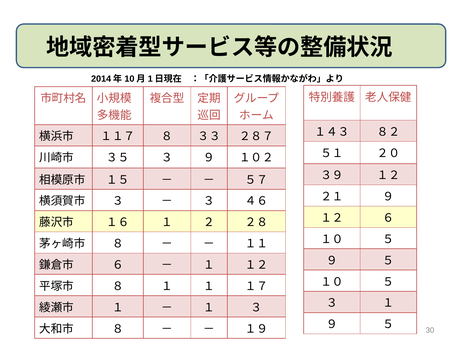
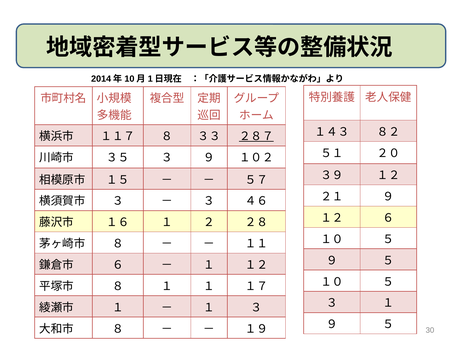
２８７ underline: none -> present (256, 137)
